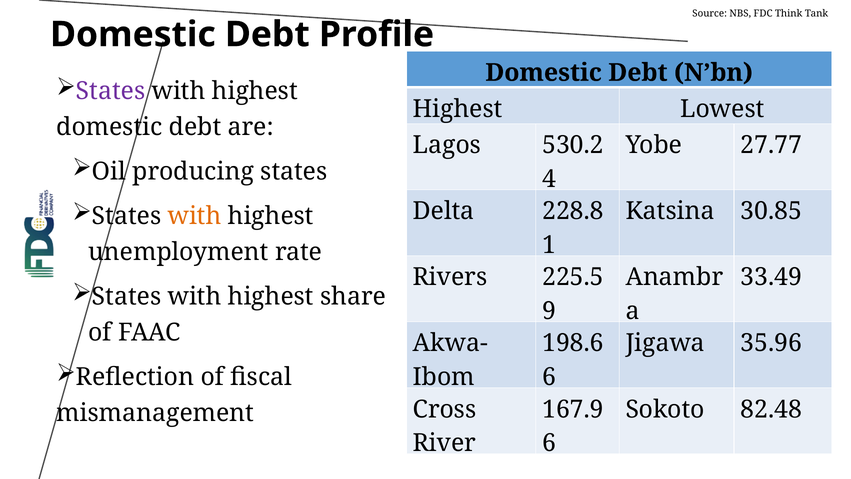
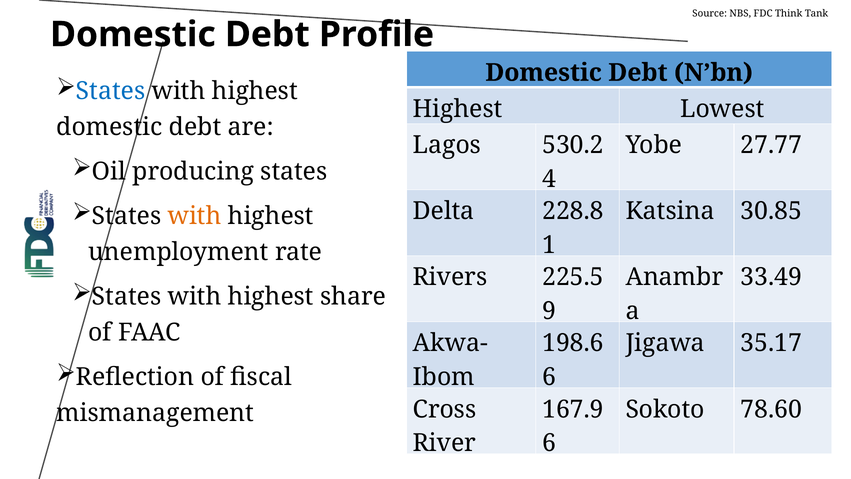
States colour: purple -> blue (111, 91)
35.96: 35.96 -> 35.17 (771, 343)
82.48: 82.48 -> 78.60 (771, 409)
